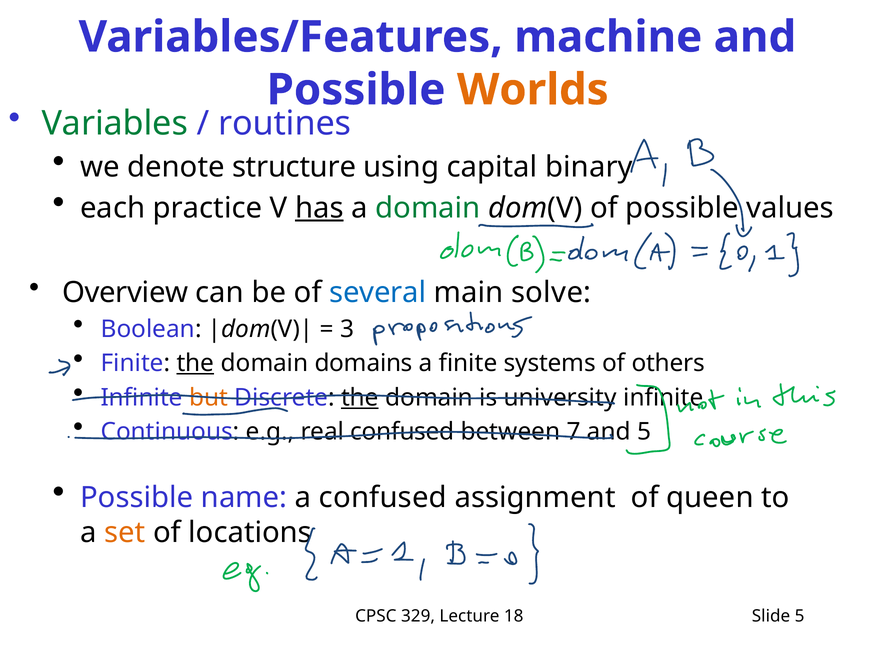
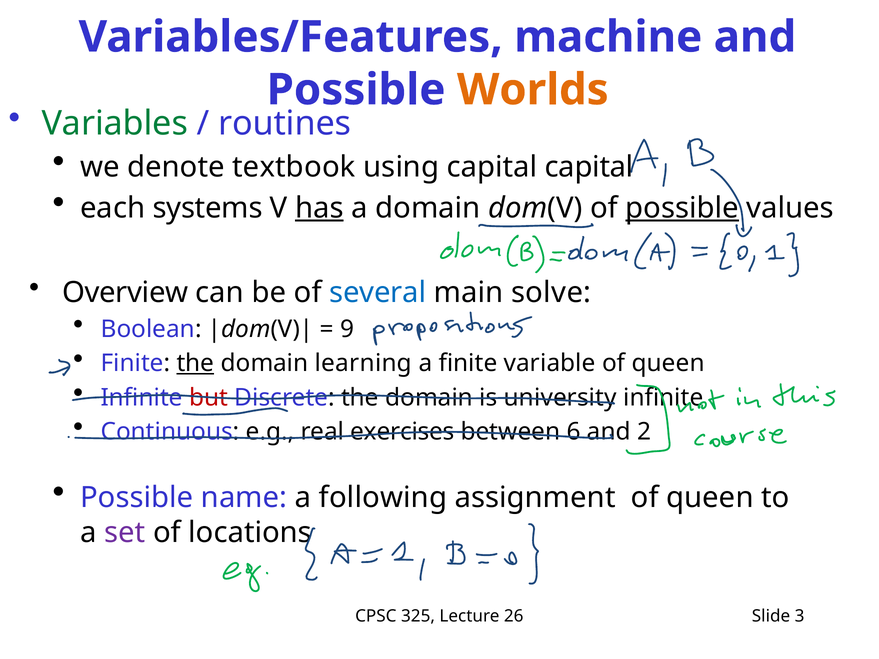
structure: structure -> textbook (294, 167)
capital binary: binary -> capital (589, 167)
practice: practice -> systems (208, 208)
domain colour: green -> black (428, 208)
possible underline: none -> present (682, 208)
3: 3 -> 9 (347, 329)
domains: domains -> learning (363, 364)
systems: systems -> variable (550, 364)
others: others -> queen (668, 364)
but colour: orange -> red (209, 398)
the underline: present -> none (360, 398)
real confused: confused -> exercises (402, 432)
7: 7 -> 6 (574, 432)
and 5: 5 -> 2 (644, 432)
a confused: confused -> following (383, 498)
set colour: orange -> purple (125, 533)
329: 329 -> 325 (418, 617)
18: 18 -> 26 (514, 617)
Slide 5: 5 -> 3 (800, 617)
